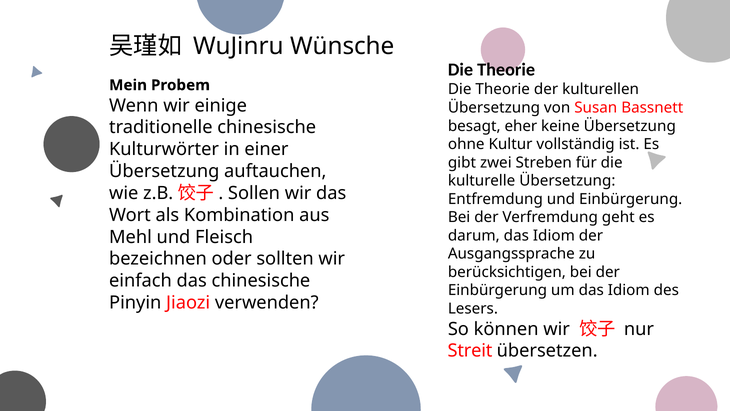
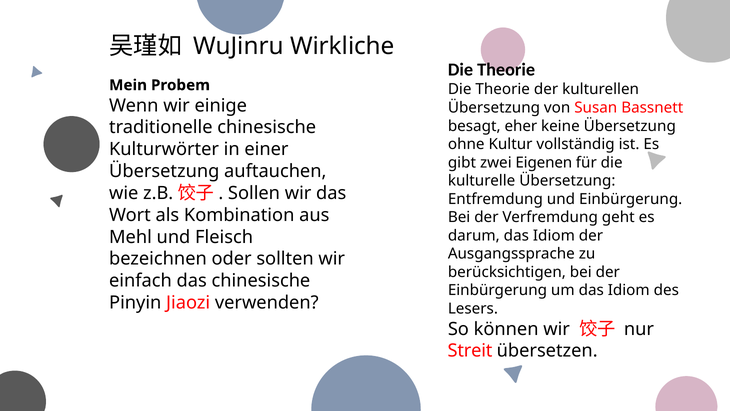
Wünsche: Wünsche -> Wirkliche (342, 46)
Streben: Streben -> Eigenen (544, 162)
